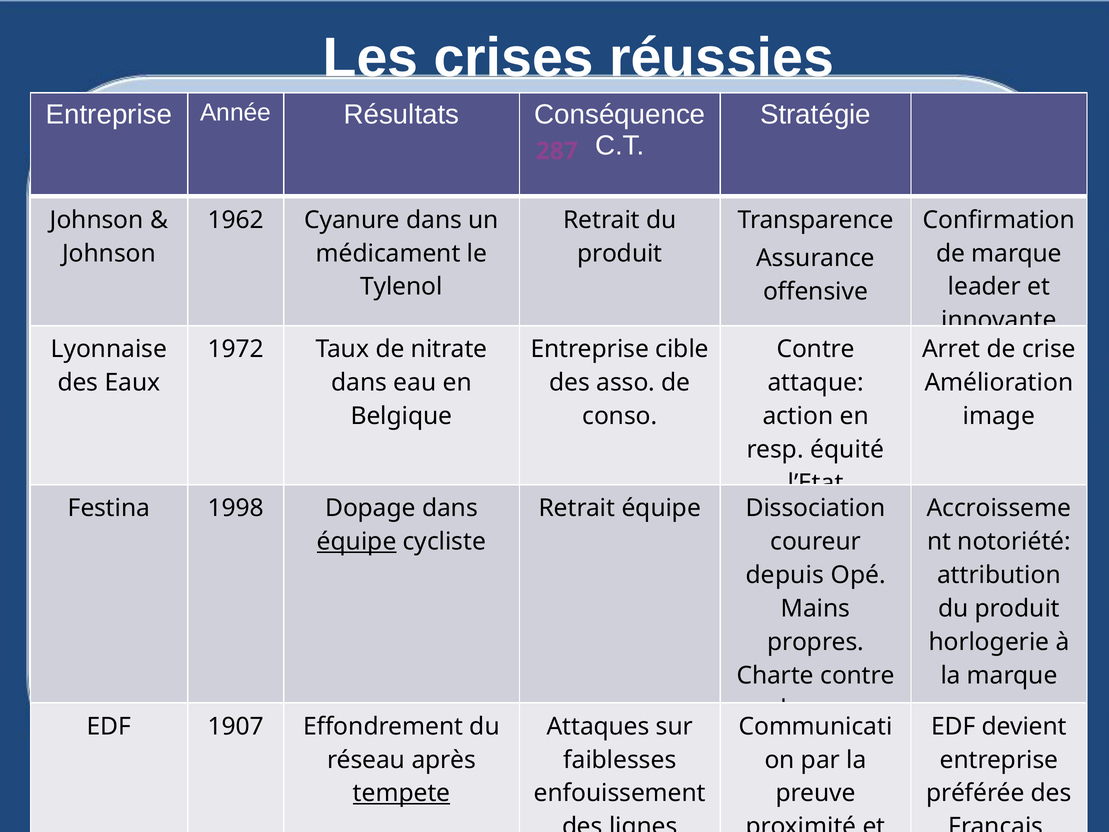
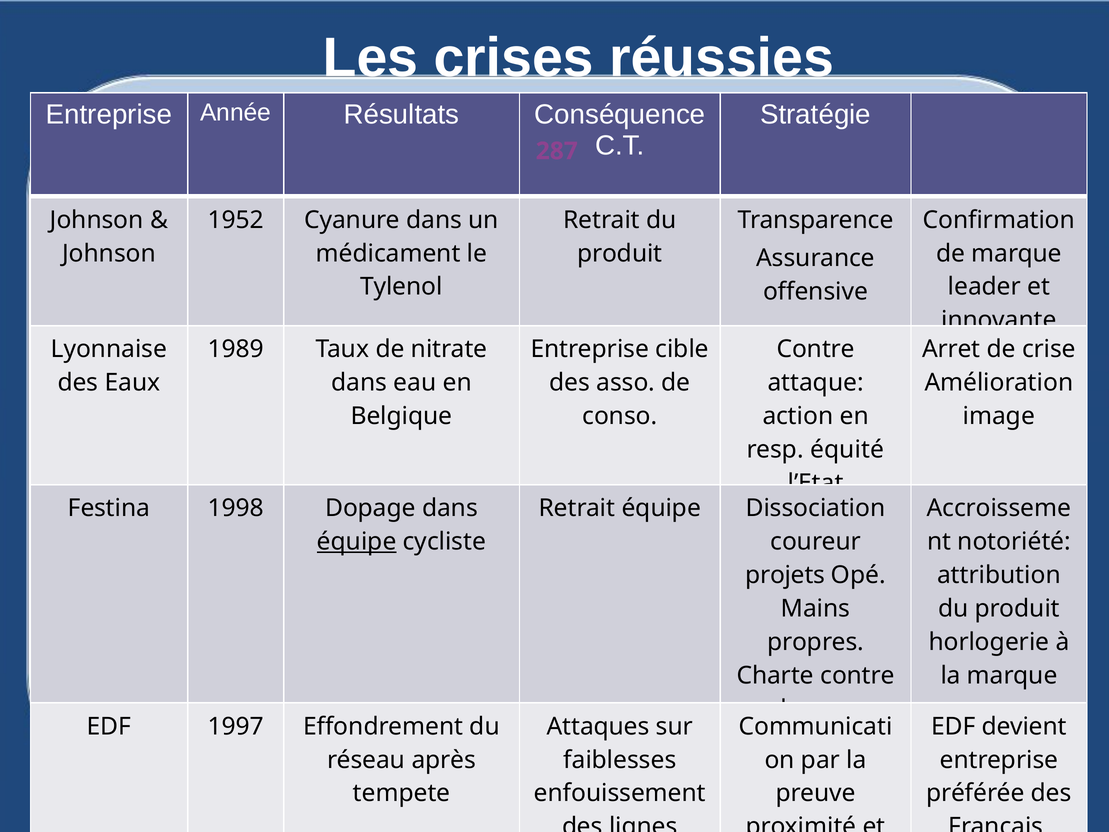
1962: 1962 -> 1952 (236, 220)
1972: 1972 -> 1989 (236, 349)
depuis: depuis -> projets (785, 575)
1907: 1907 -> 1997 (236, 726)
tempete underline: present -> none (402, 793)
